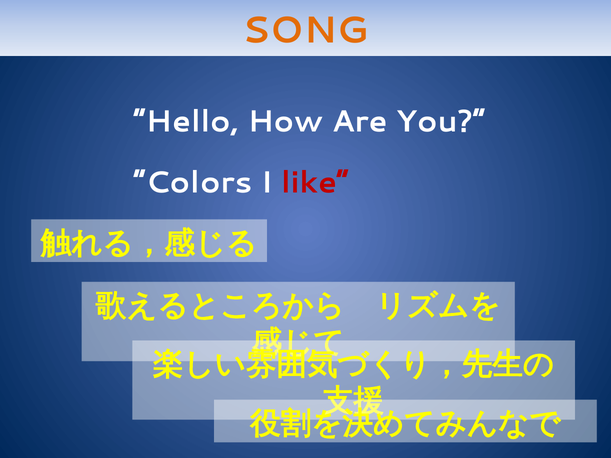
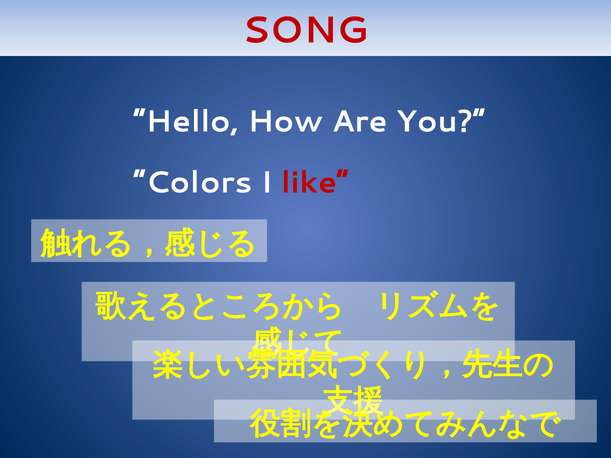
SONG colour: orange -> red (305, 31)
